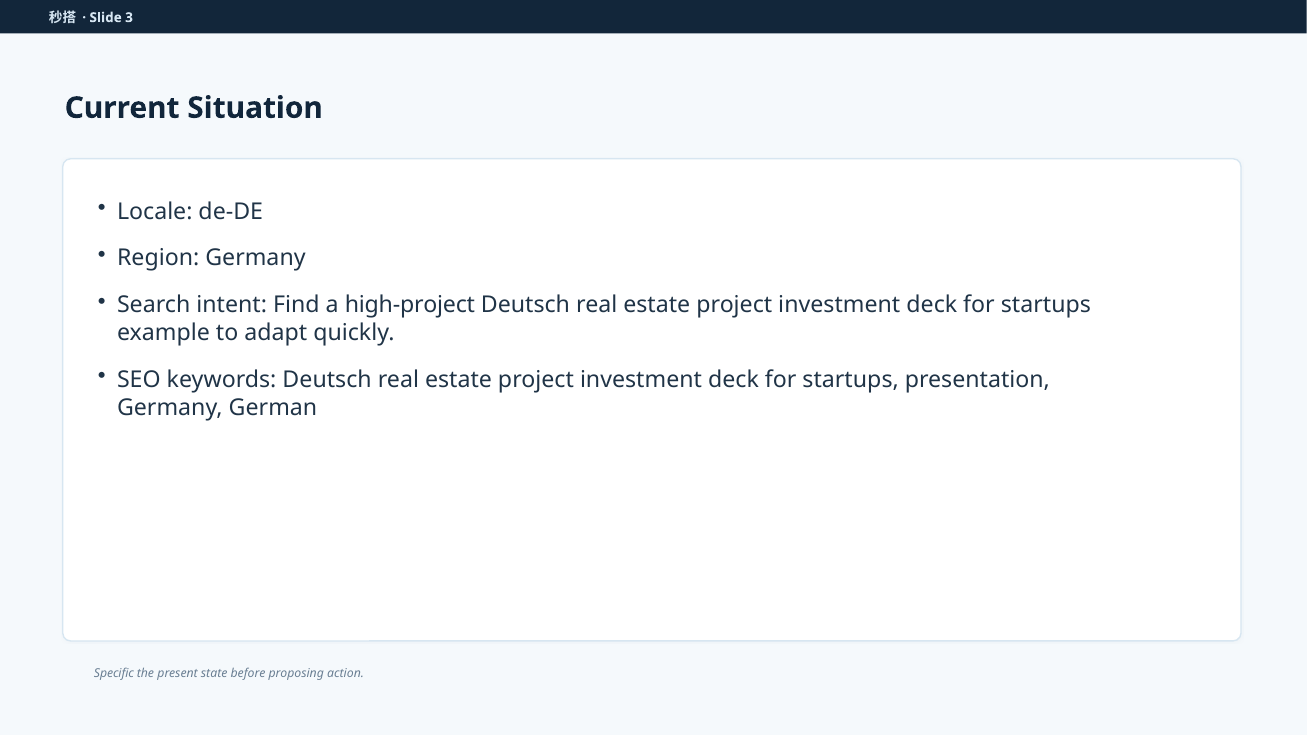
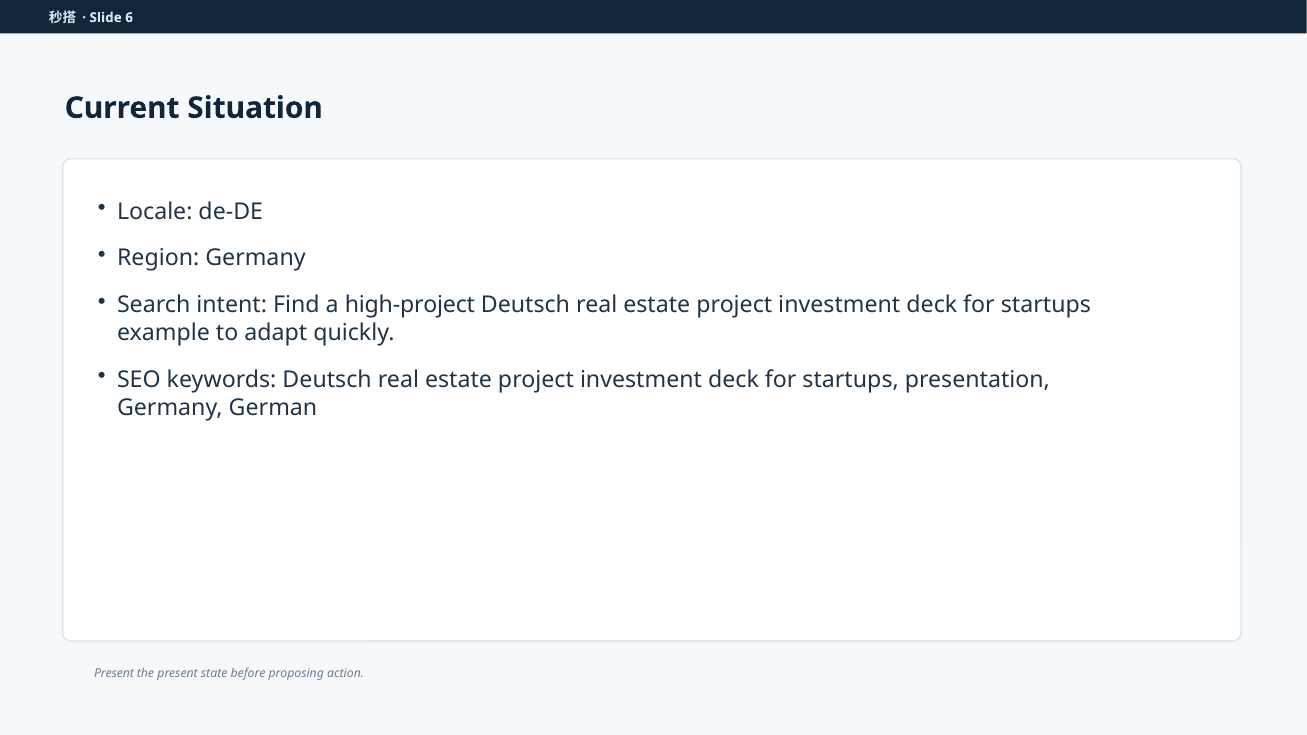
3: 3 -> 6 (129, 18)
Specific: Specific -> Present (114, 673)
